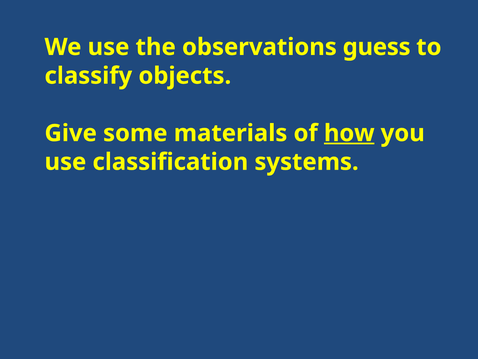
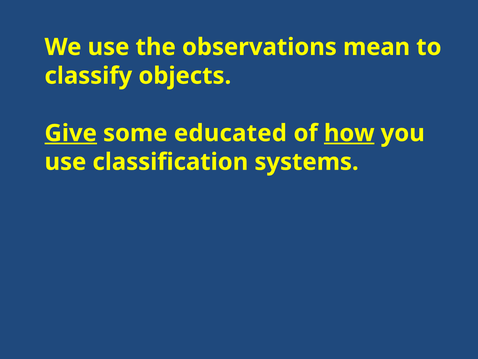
guess: guess -> mean (377, 47)
Give underline: none -> present (71, 133)
materials: materials -> educated (230, 133)
